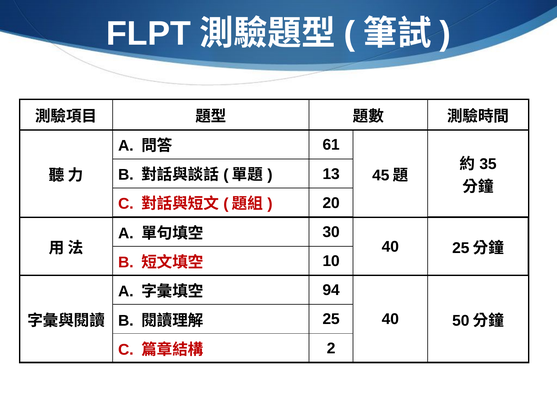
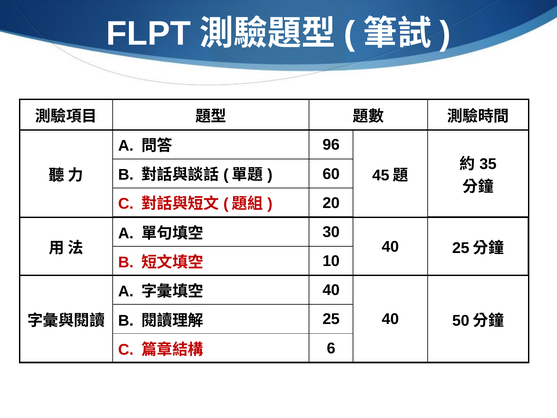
61: 61 -> 96 (331, 145)
13: 13 -> 60 (331, 174)
94: 94 -> 40 (331, 290)
2: 2 -> 6 (331, 348)
